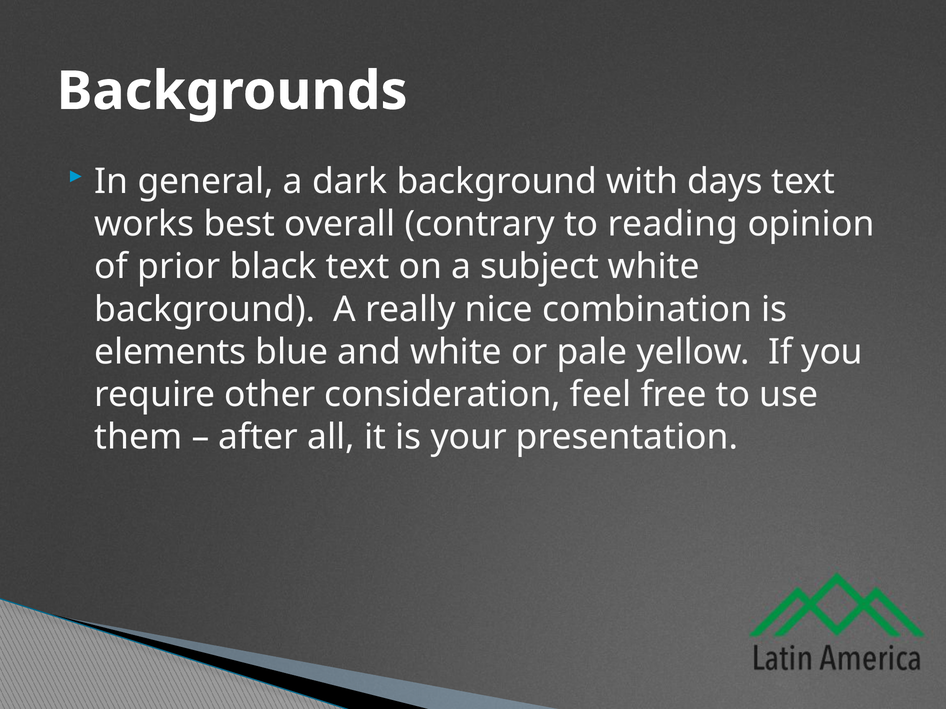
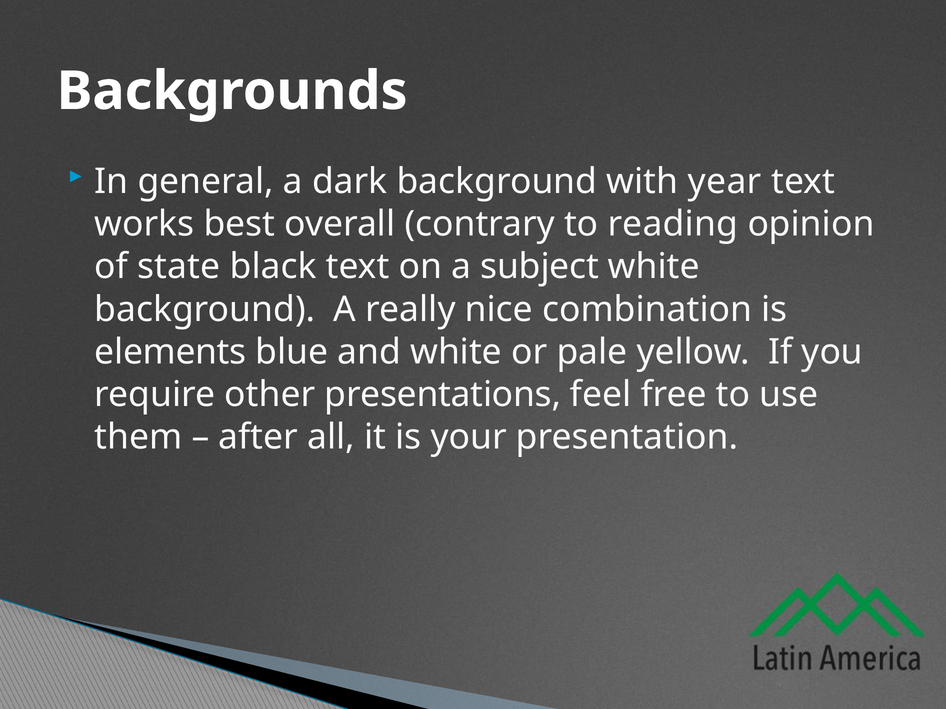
days: days -> year (725, 182)
prior: prior -> state (179, 267)
consideration: consideration -> presentations (443, 395)
